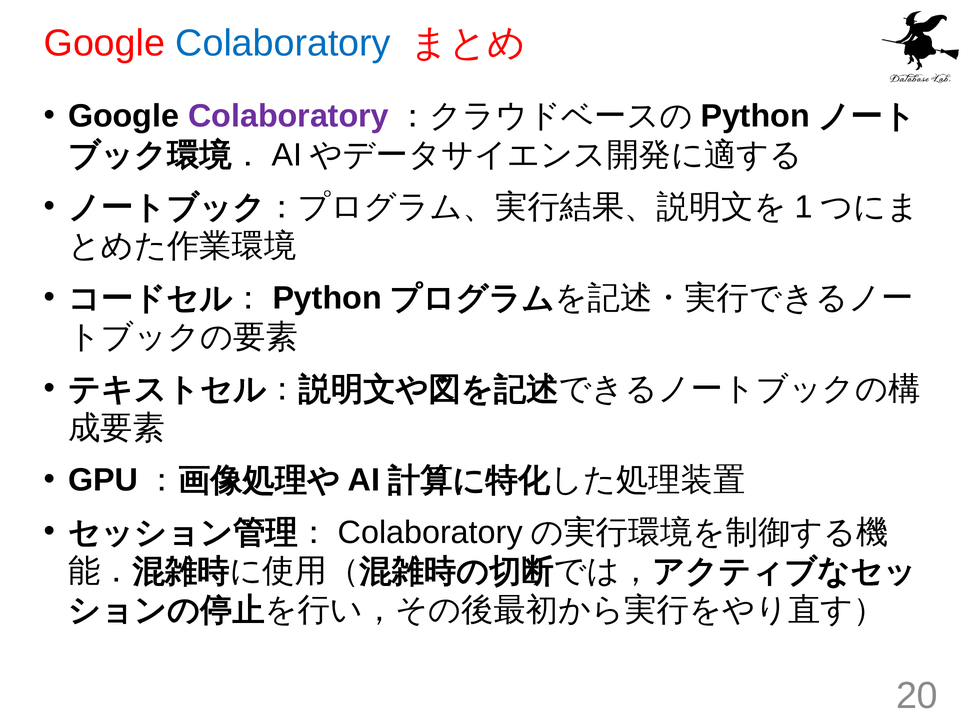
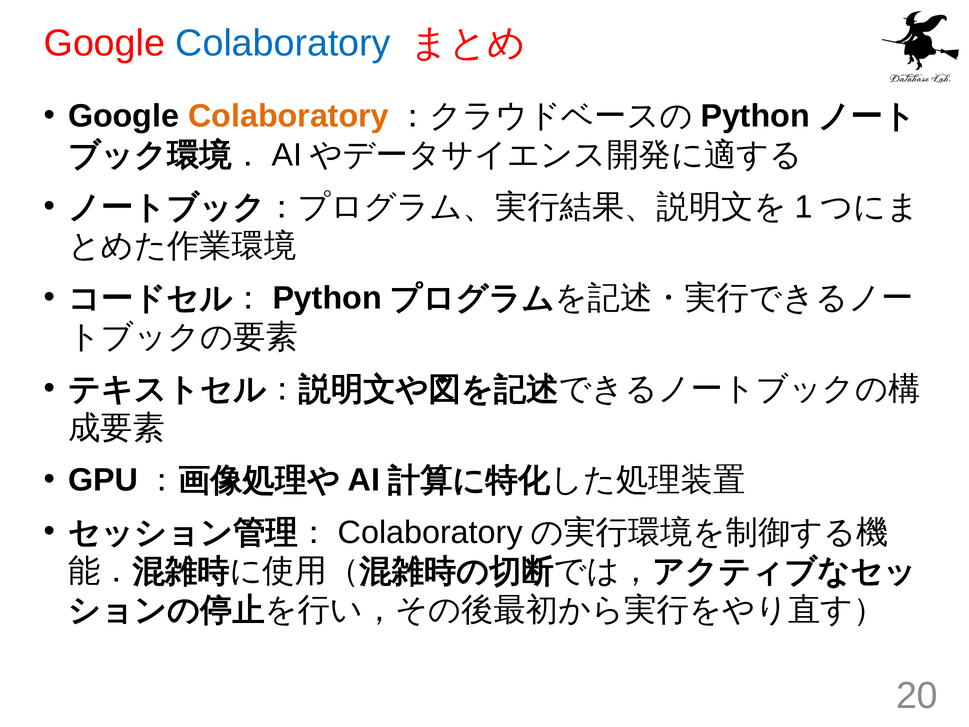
Colaboratory colour: purple -> orange (289, 116)
